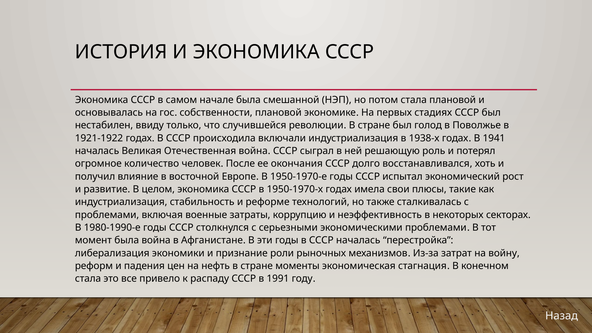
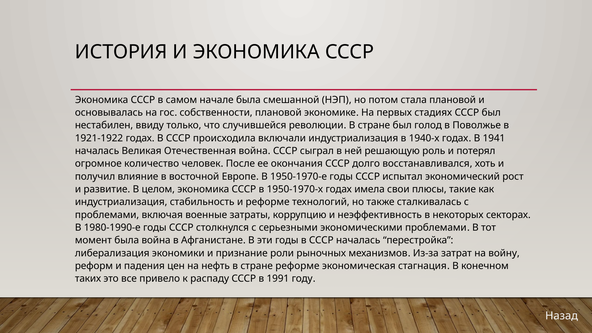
1938-х: 1938-х -> 1940-х (424, 138)
стране моменты: моменты -> реформе (297, 266)
стала: стала -> таких (88, 279)
